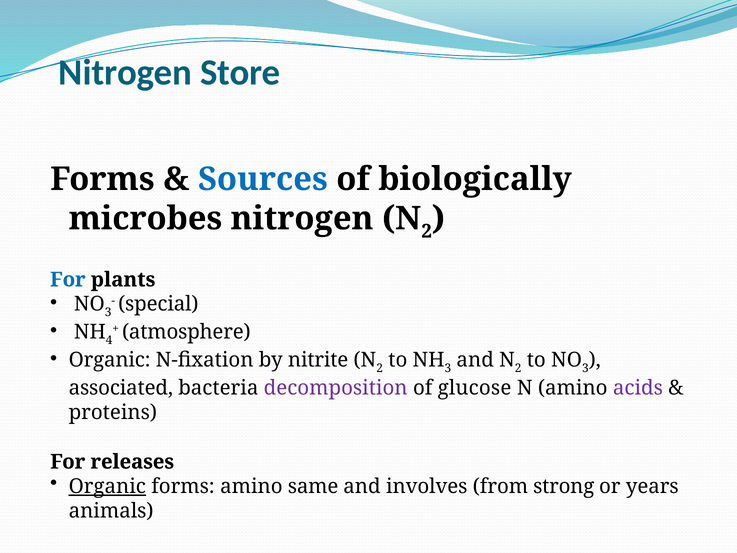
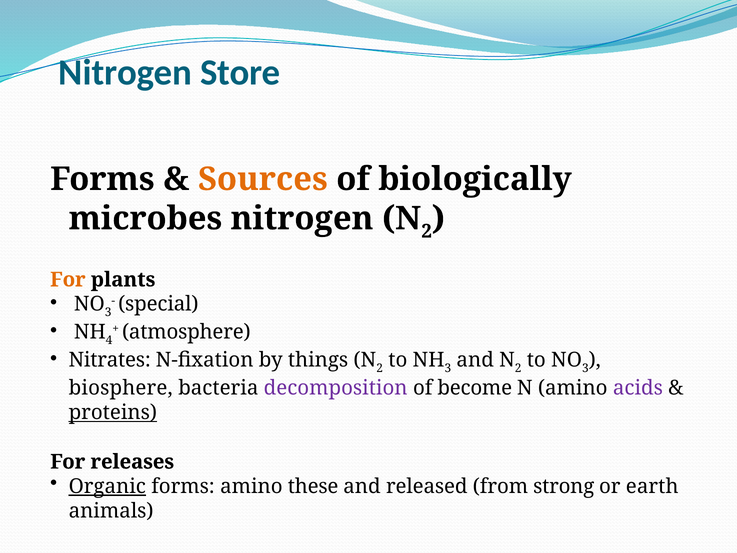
Sources colour: blue -> orange (263, 179)
For colour: blue -> orange (68, 280)
Organic: Organic -> Nitrates (110, 360)
nitrite: nitrite -> things (318, 360)
associated: associated -> biosphere (121, 388)
glucose: glucose -> become (475, 388)
proteins underline: none -> present (113, 412)
same: same -> these (313, 486)
involves: involves -> released (427, 486)
years: years -> earth (652, 486)
